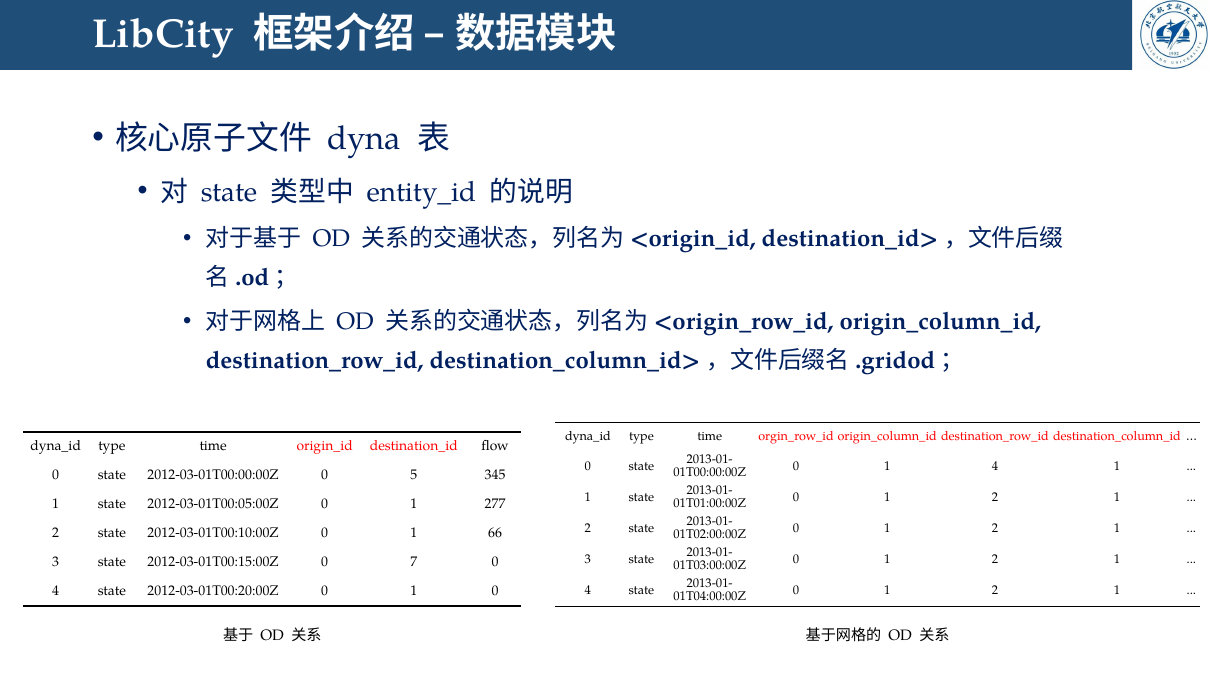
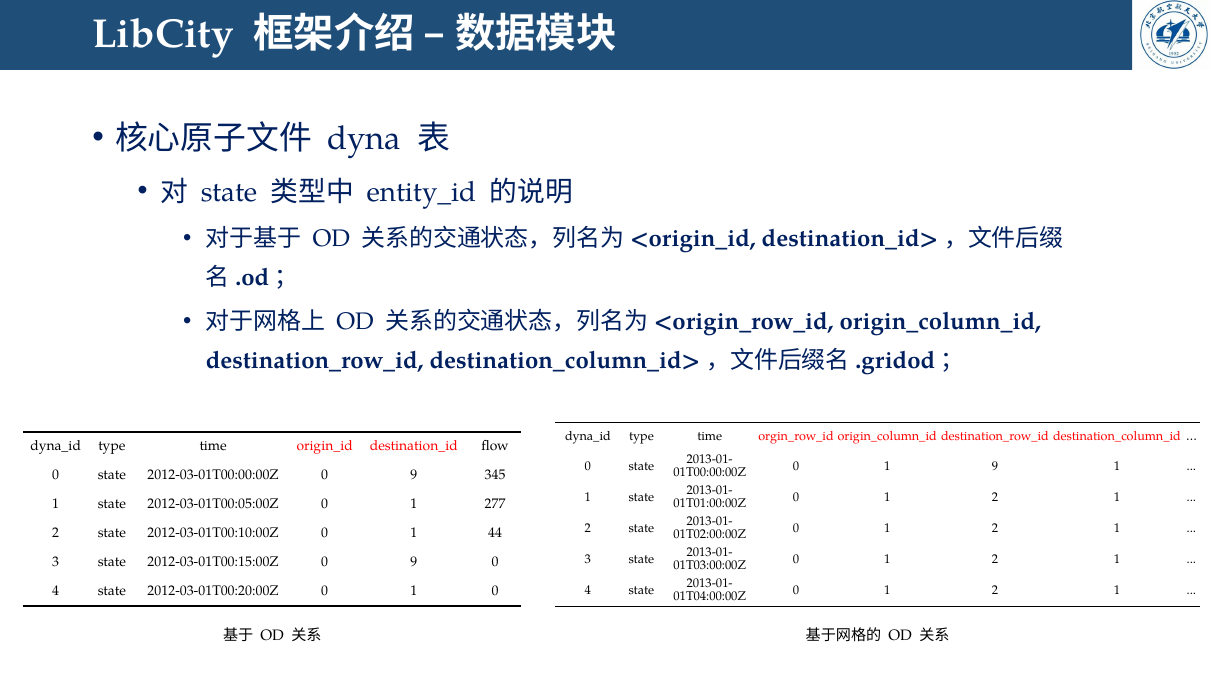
1 4: 4 -> 9 (995, 466)
2012-03-01T00:00:00Z 0 5: 5 -> 9 (414, 475)
66: 66 -> 44 (495, 533)
2012-03-01T00:15:00Z 0 7: 7 -> 9 (414, 562)
